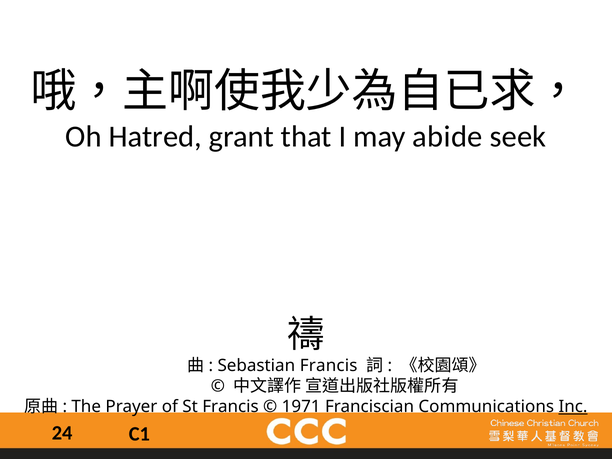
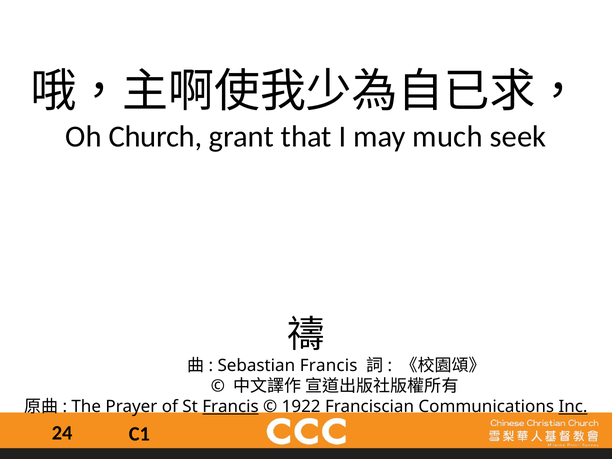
Hatred: Hatred -> Church (155, 137)
abide: abide -> much (448, 137)
Francis underline: none -> present (230, 407)
1971: 1971 -> 1922 (301, 407)
